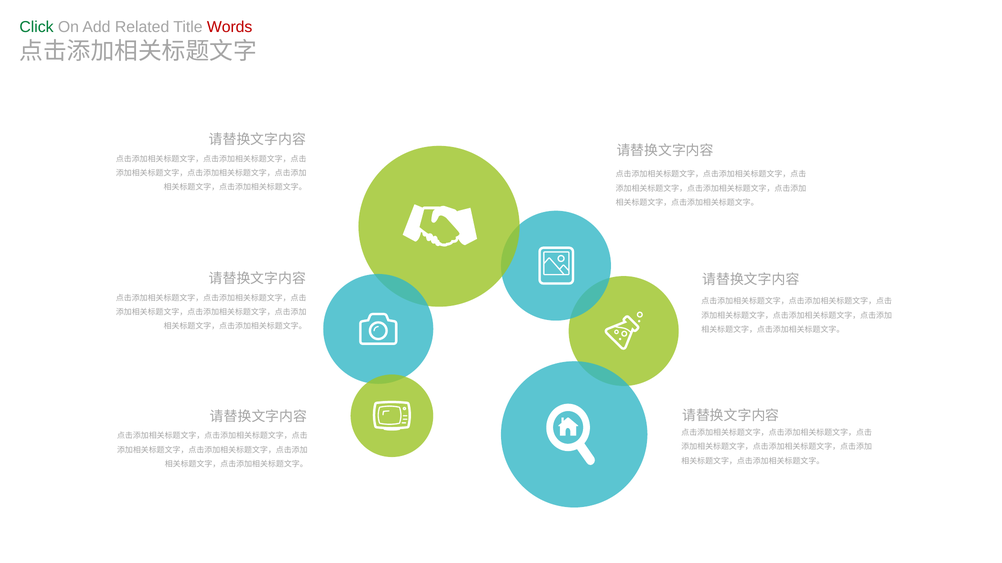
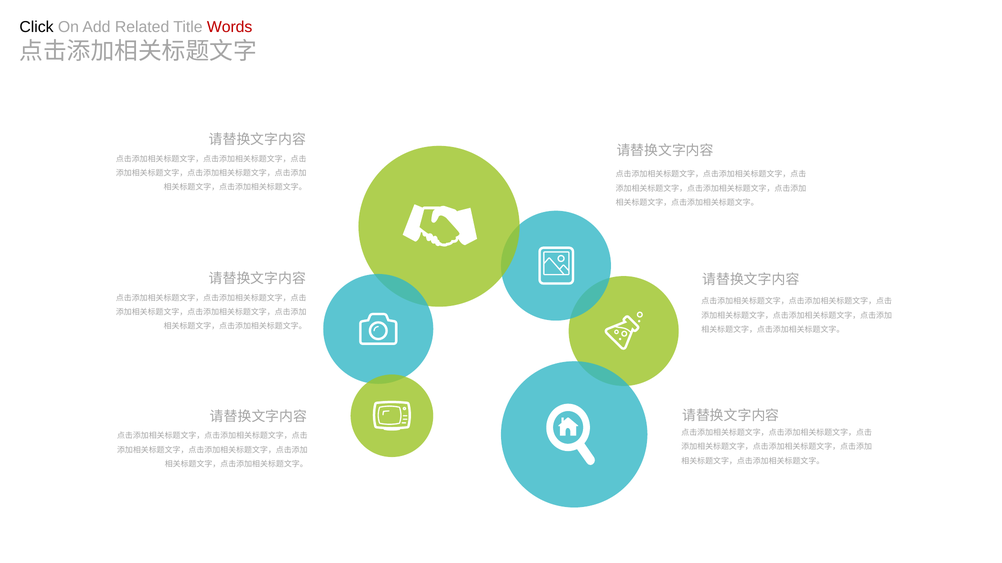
Click colour: green -> black (36, 27)
